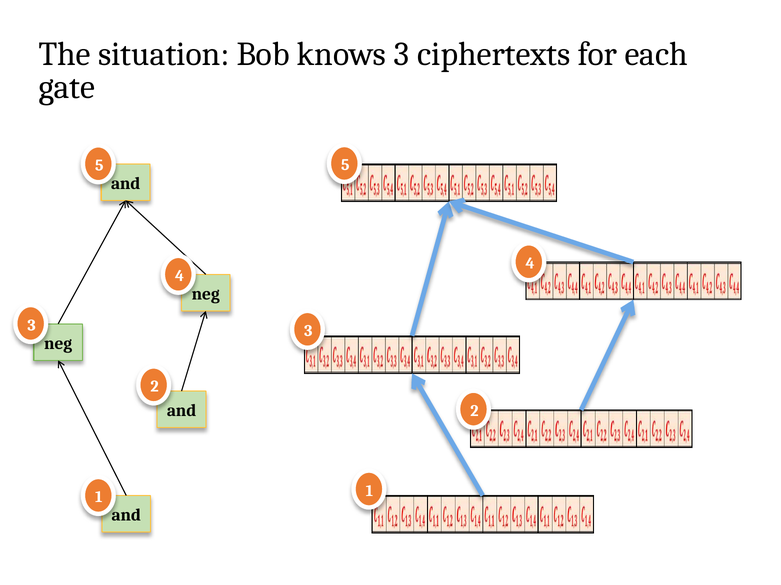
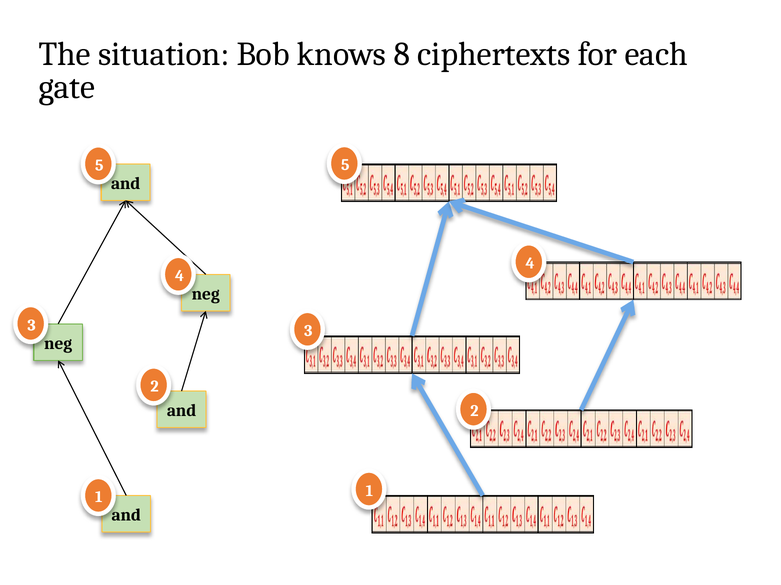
knows 3: 3 -> 8 (402, 54)
